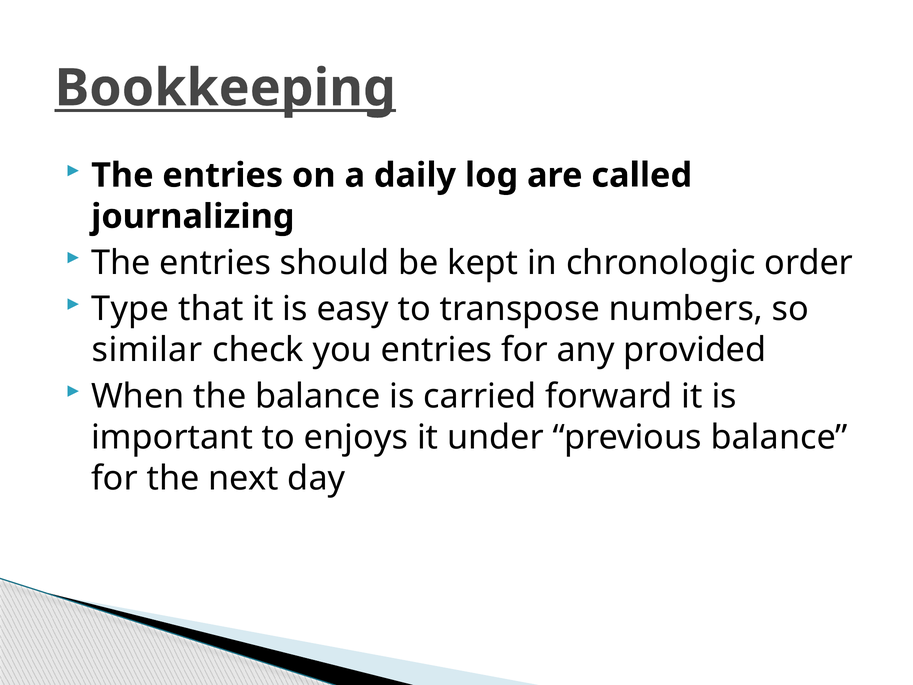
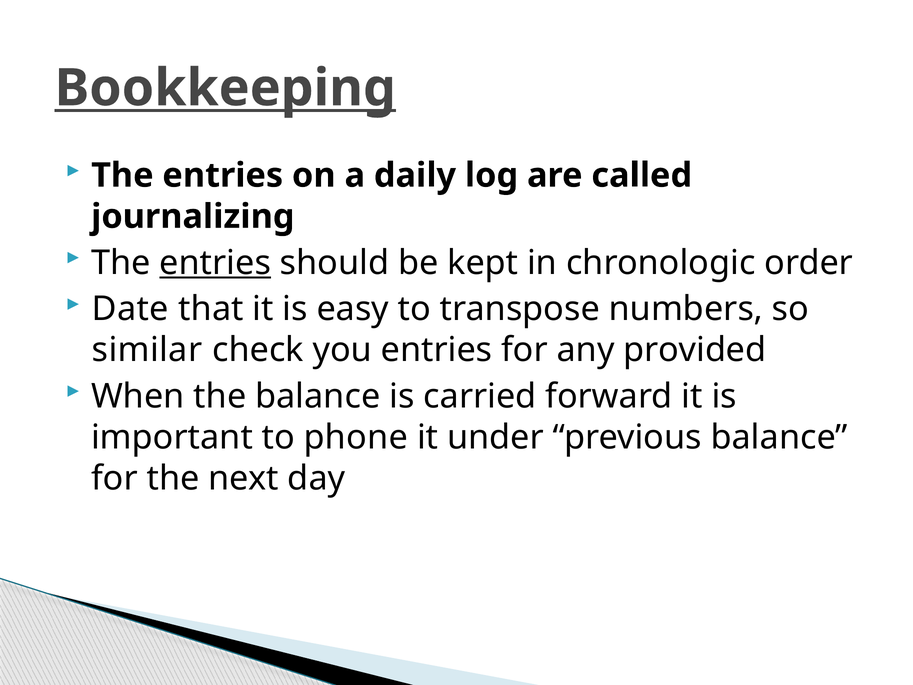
entries underline: none -> present (215, 263)
Type: Type -> Date (130, 309)
enjoys: enjoys -> phone (356, 437)
